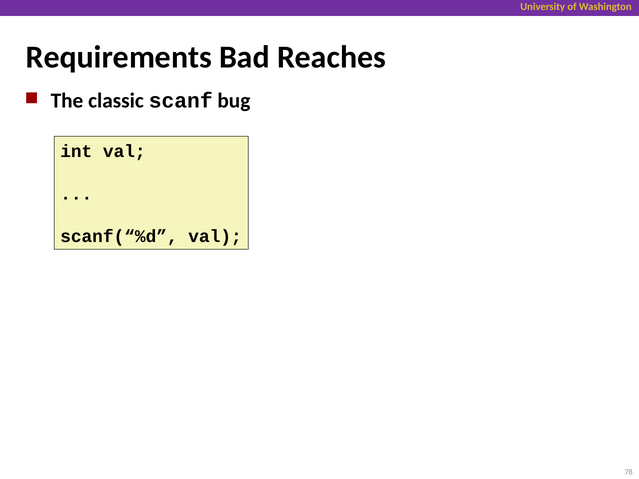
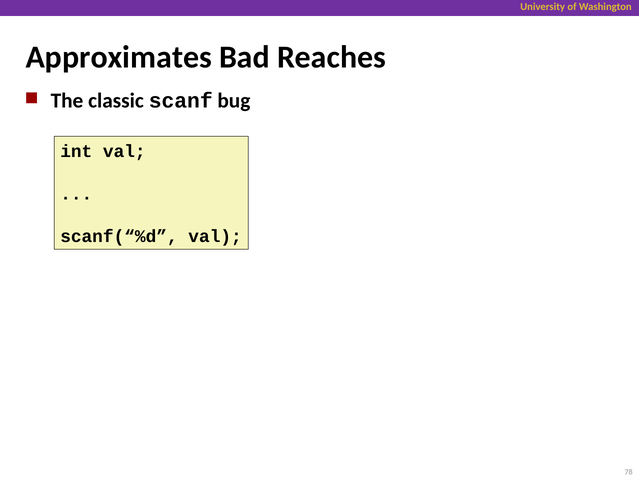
Requirements: Requirements -> Approximates (119, 57)
